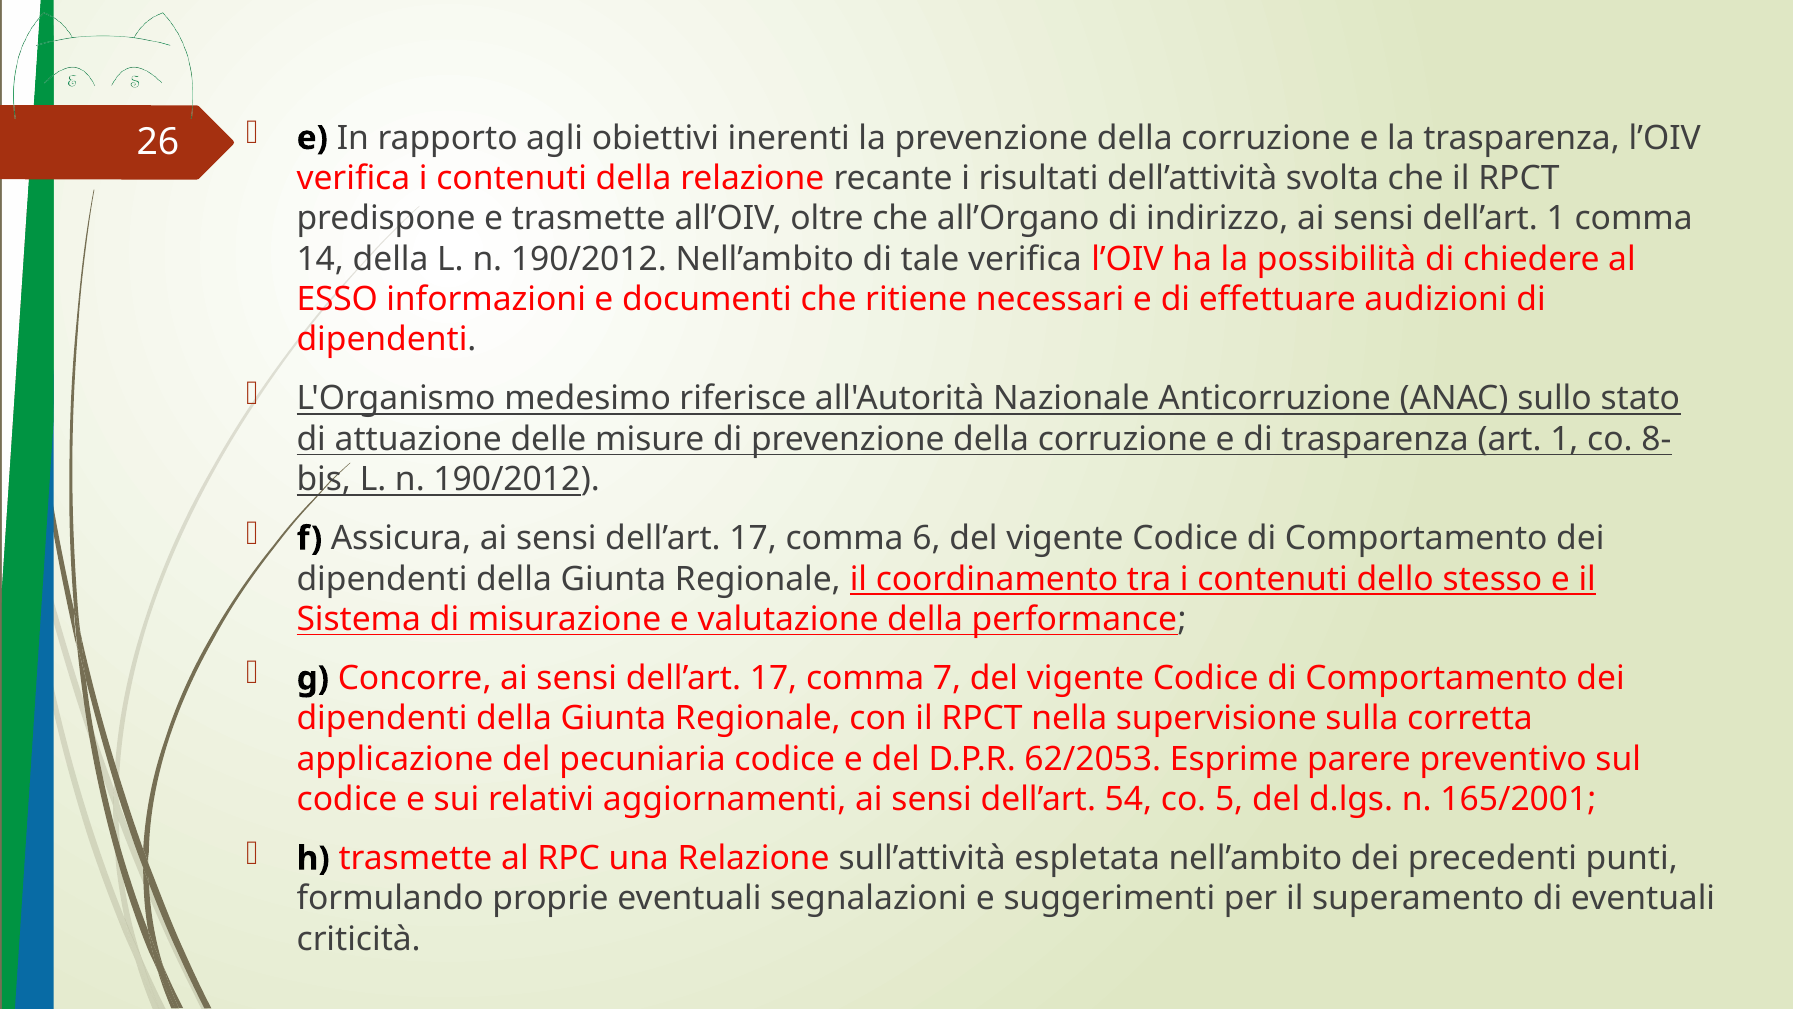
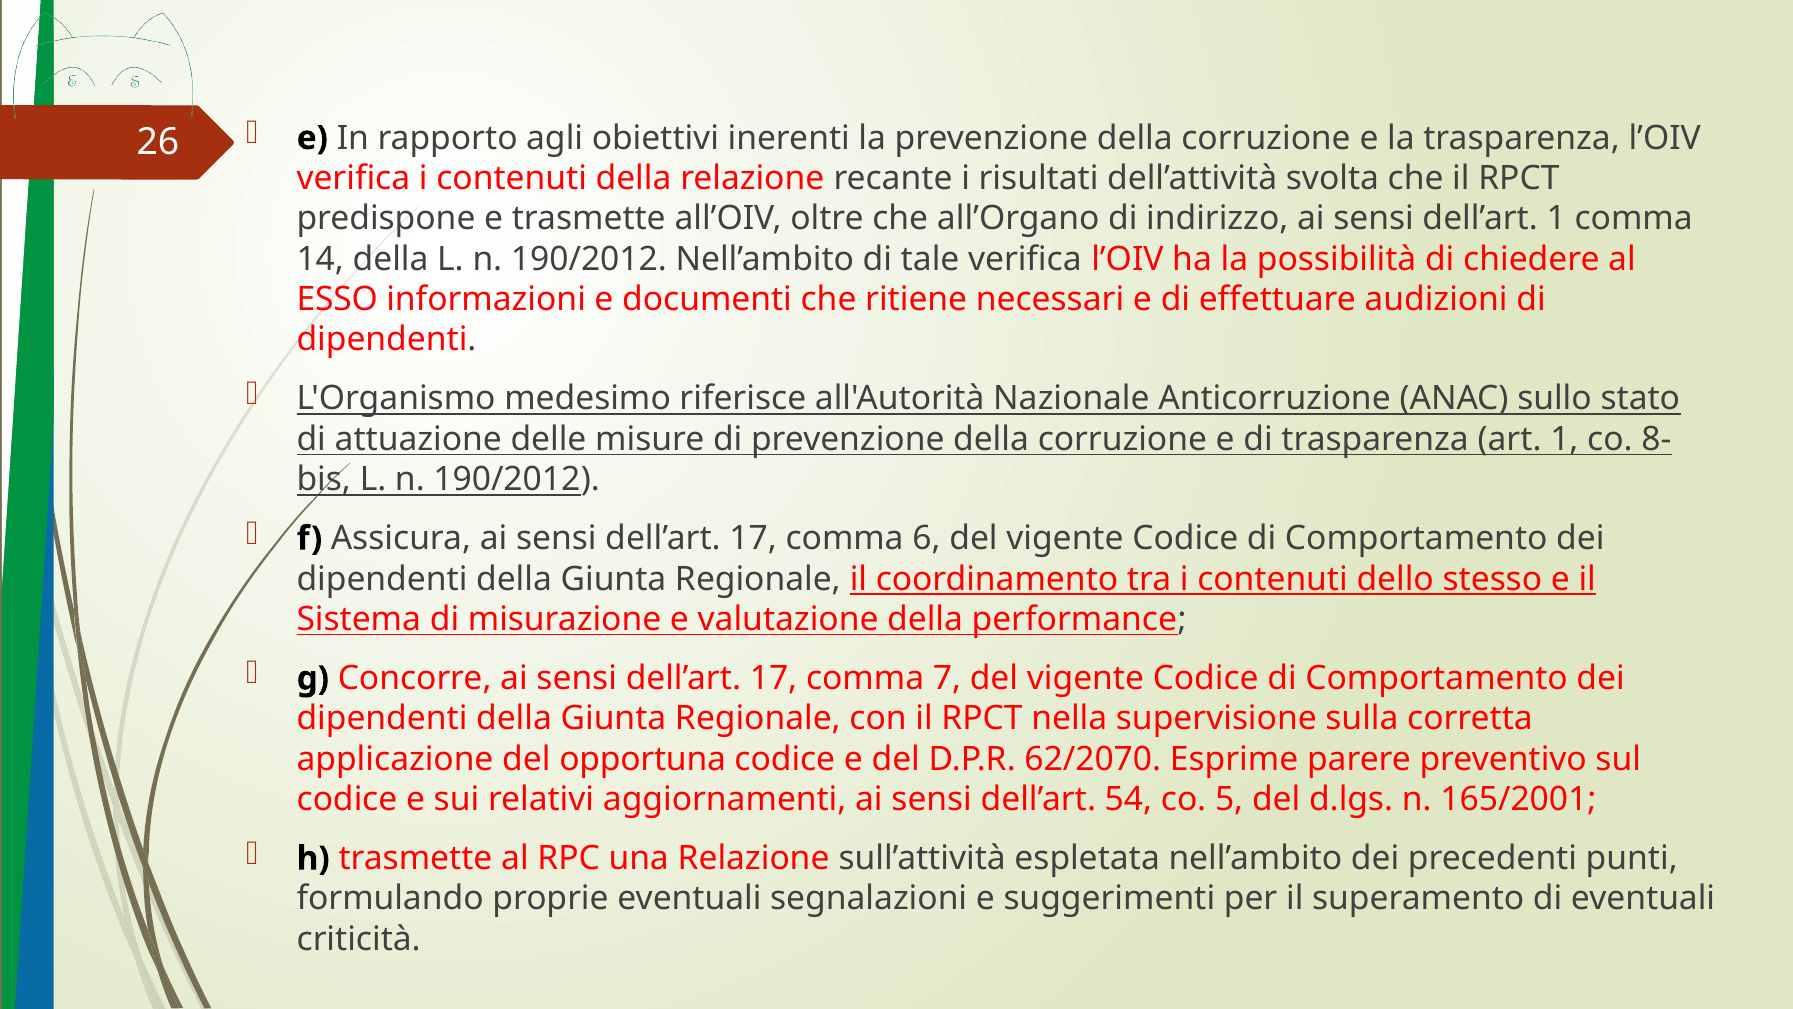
pecuniaria: pecuniaria -> opportuna (643, 759)
62/2053: 62/2053 -> 62/2070 (1093, 759)
